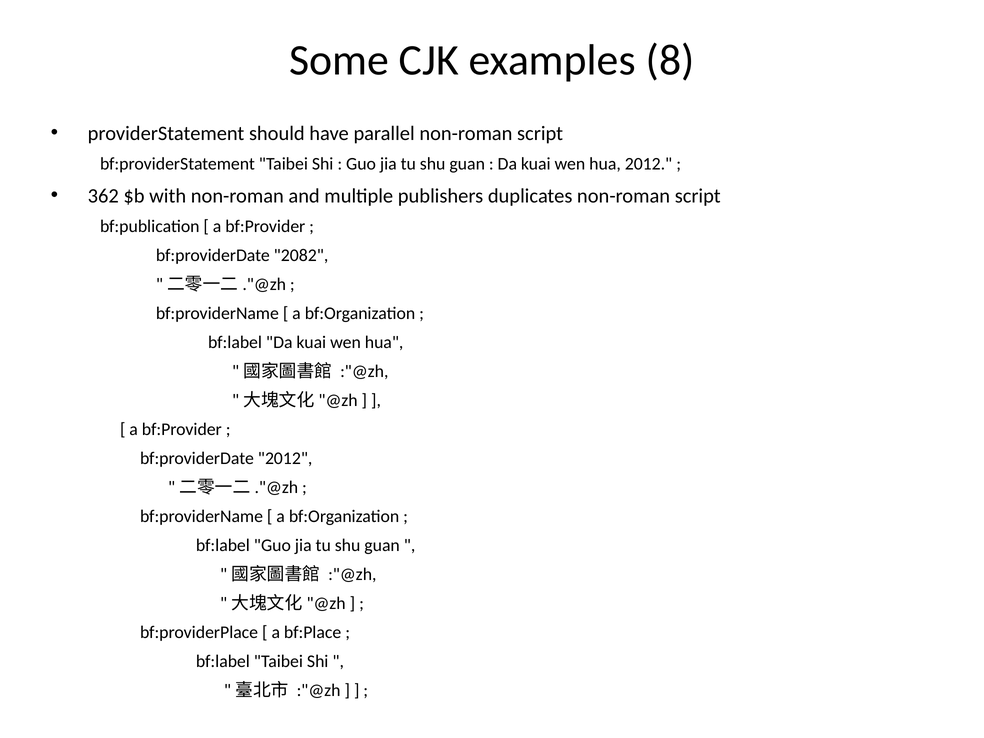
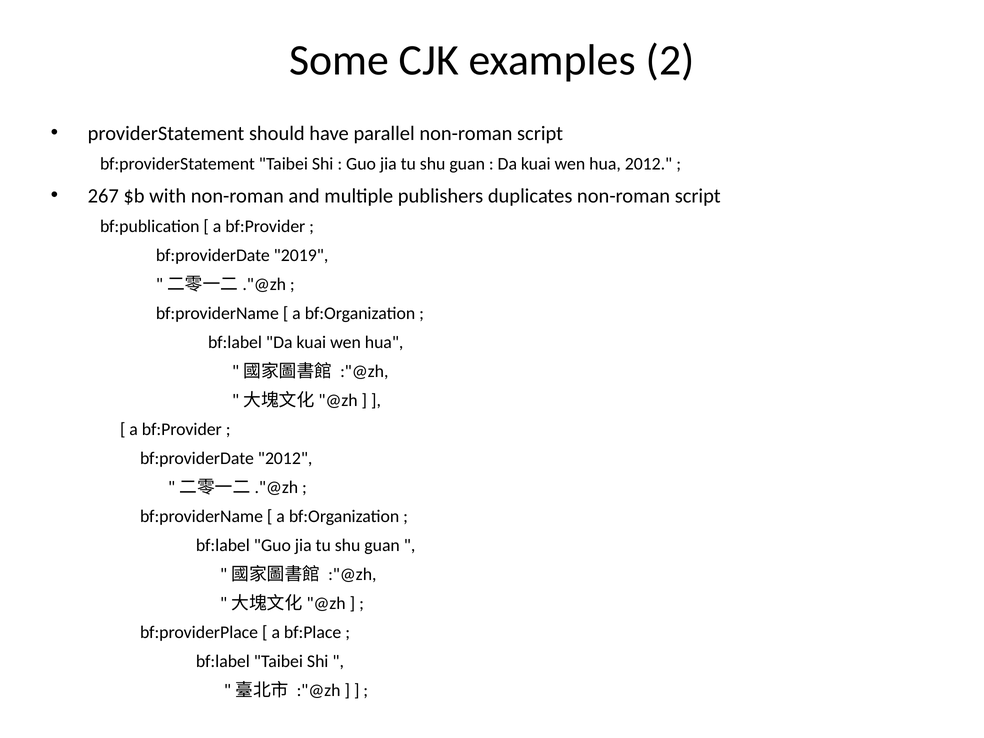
8: 8 -> 2 (670, 60)
362: 362 -> 267 (103, 196)
2082: 2082 -> 2019 (301, 255)
